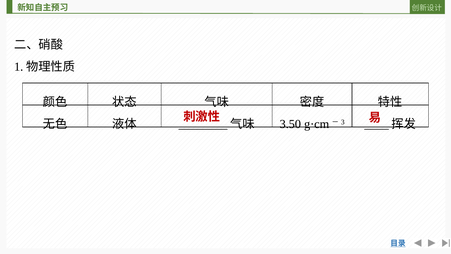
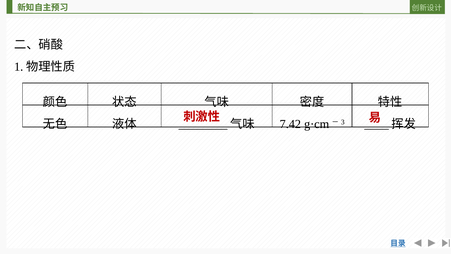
3.50: 3.50 -> 7.42 (290, 124)
